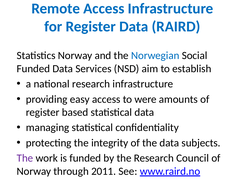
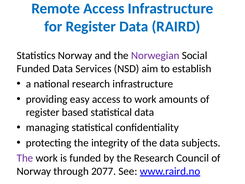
Norwegian colour: blue -> purple (155, 55)
to were: were -> work (146, 99)
2011: 2011 -> 2077 (104, 171)
